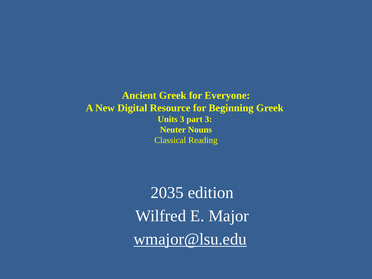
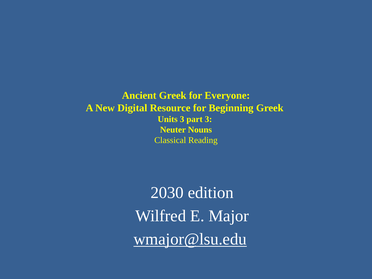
2035: 2035 -> 2030 (167, 193)
